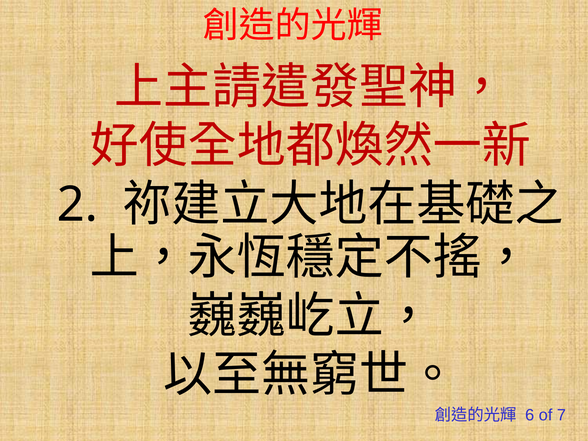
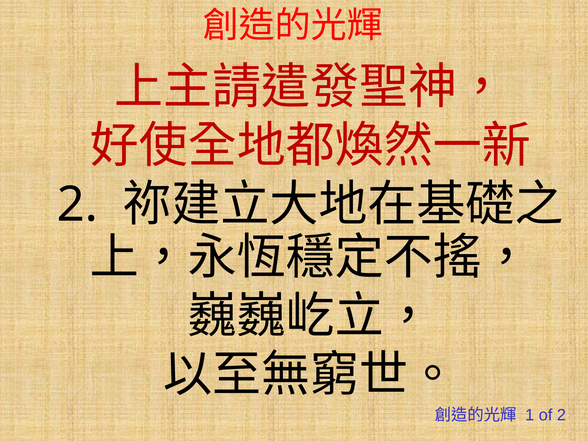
6: 6 -> 1 (530, 415)
of 7: 7 -> 2 (561, 415)
